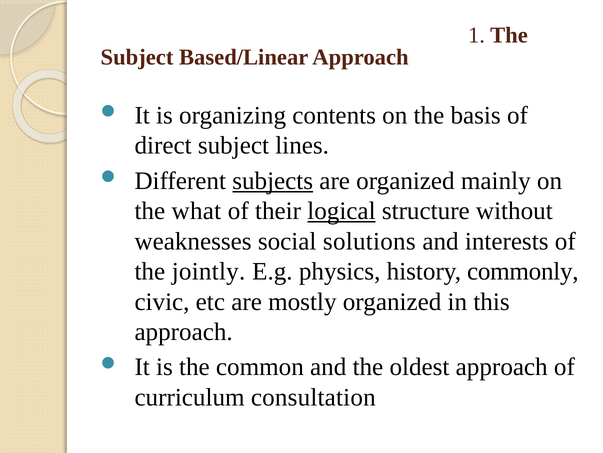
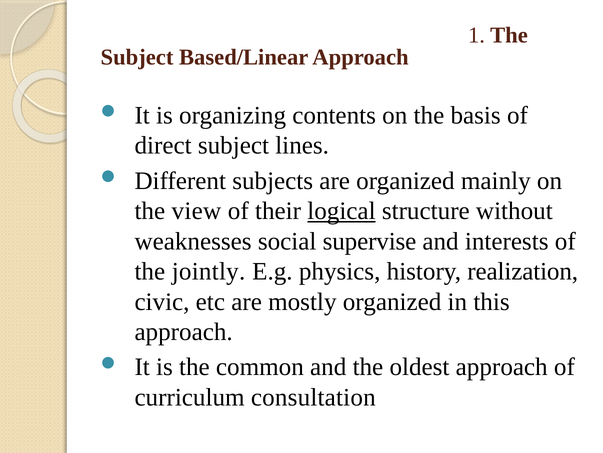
subjects underline: present -> none (273, 181)
what: what -> view (196, 211)
solutions: solutions -> supervise (370, 241)
commonly: commonly -> realization (523, 271)
